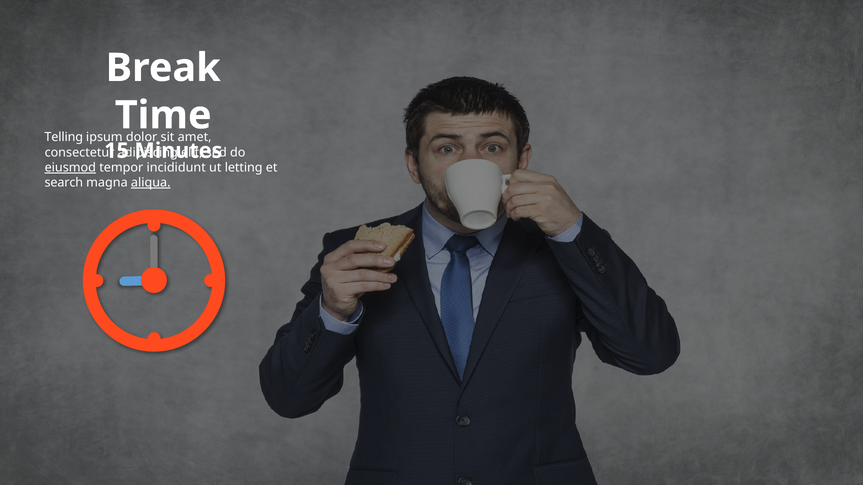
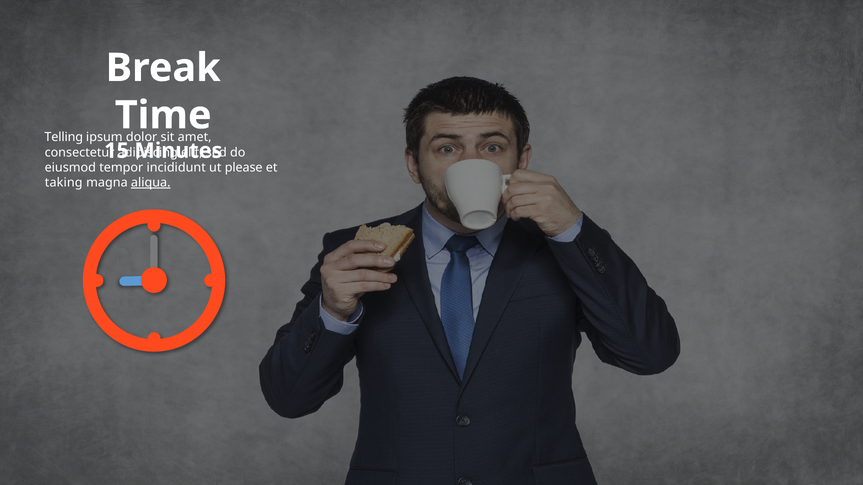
eiusmod underline: present -> none (70, 168)
letting: letting -> please (244, 168)
search: search -> taking (64, 183)
